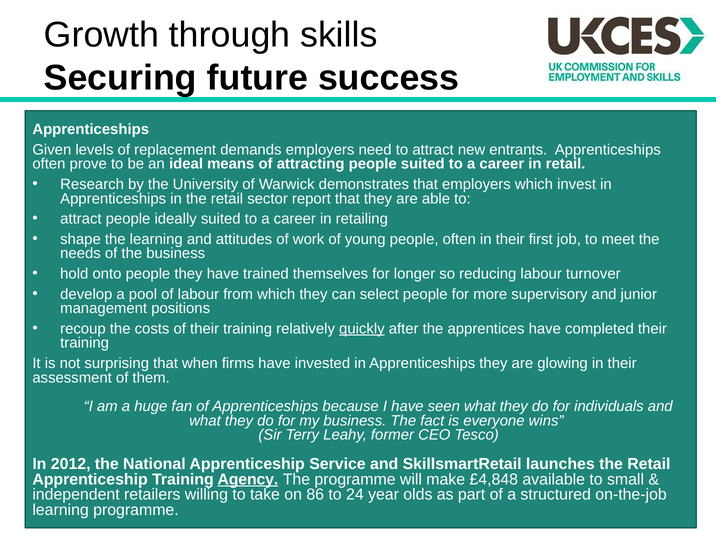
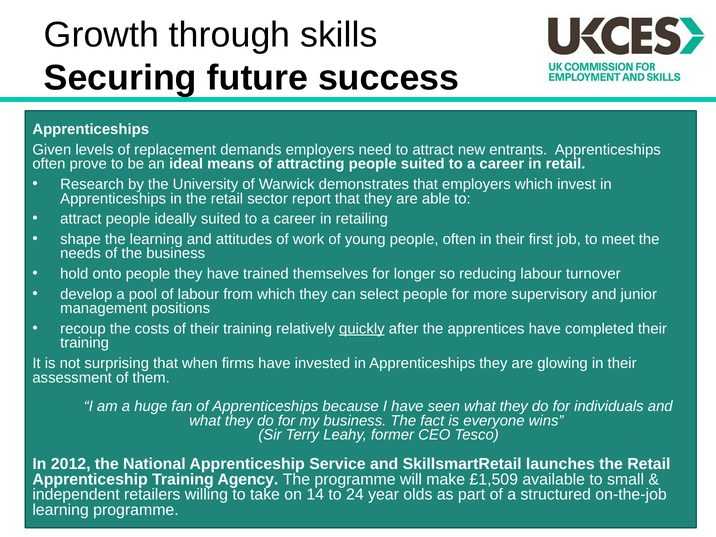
Agency underline: present -> none (248, 479)
£4,848: £4,848 -> £1,509 (494, 479)
86: 86 -> 14 (315, 495)
